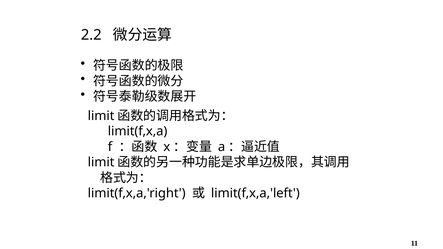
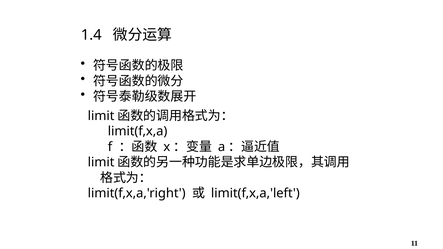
2.2: 2.2 -> 1.4 (91, 35)
